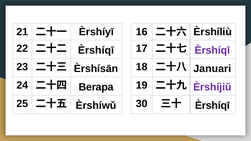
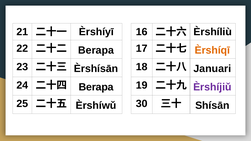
Èrshíqī: Èrshíqī -> Berapa (96, 50)
Èrshíqī colour: purple -> orange (212, 50)
Èrshíqī: Èrshíqī -> Shísān (212, 106)
